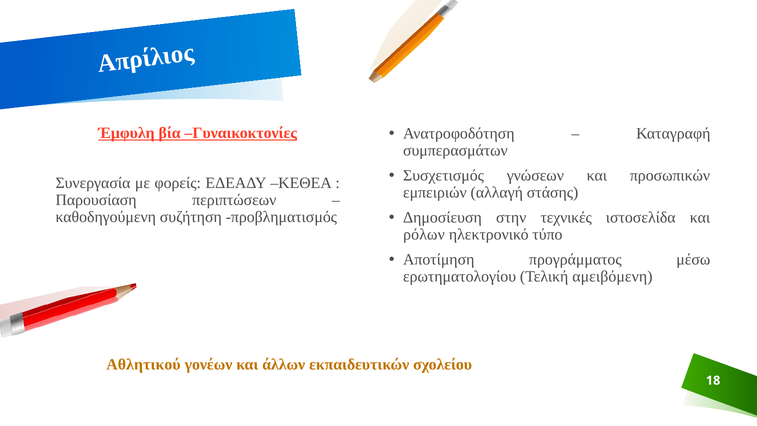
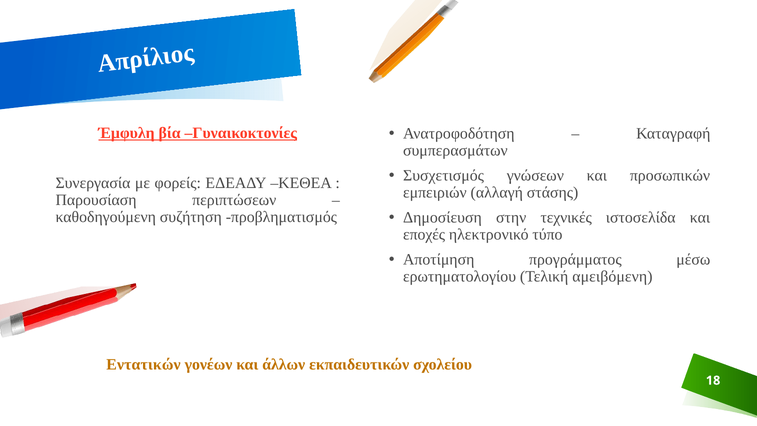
ρόλων: ρόλων -> εποχές (424, 235)
Αθλητικού: Αθλητικού -> Εντατικών (143, 364)
